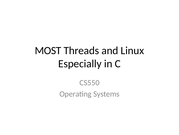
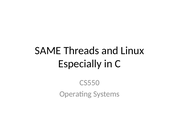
MOST: MOST -> SAME (48, 50)
